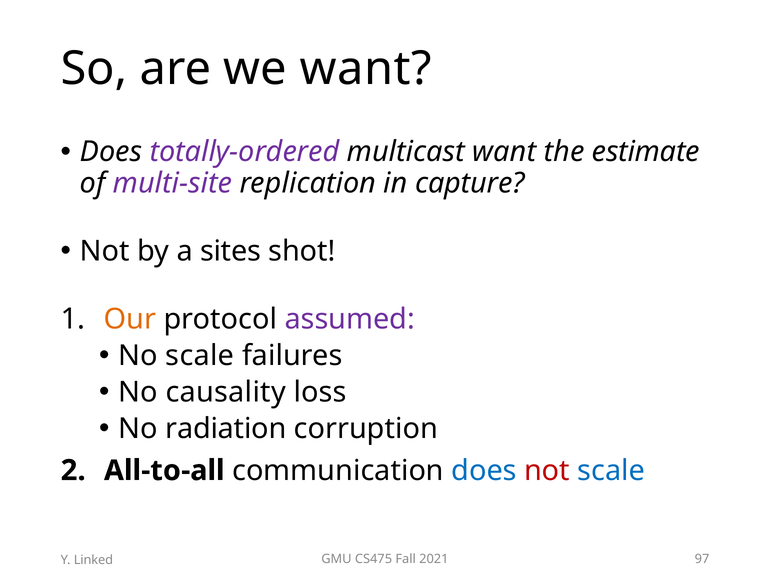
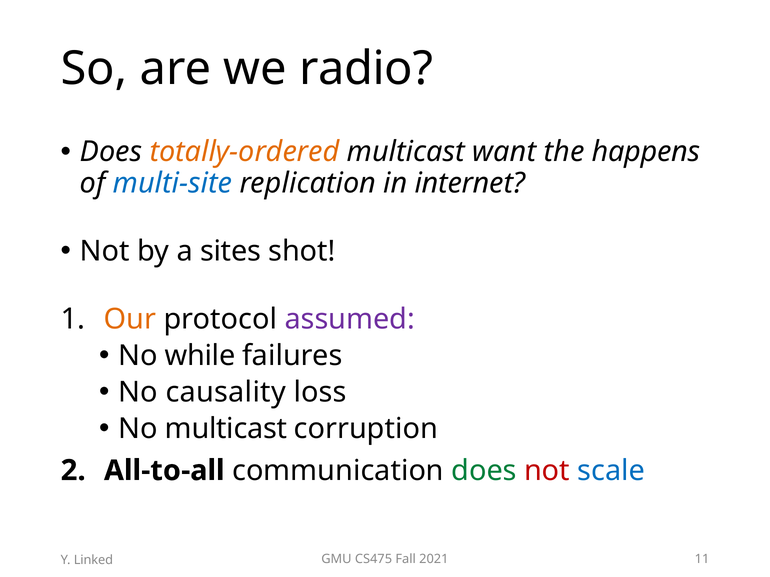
we want: want -> radio (366, 69)
totally-ordered colour: purple -> orange (245, 152)
estimate: estimate -> happens (646, 152)
multi-site colour: purple -> blue (172, 183)
capture: capture -> internet (470, 183)
No scale: scale -> while (200, 356)
No radiation: radiation -> multicast (226, 429)
does colour: blue -> green (484, 471)
97: 97 -> 11 (702, 560)
